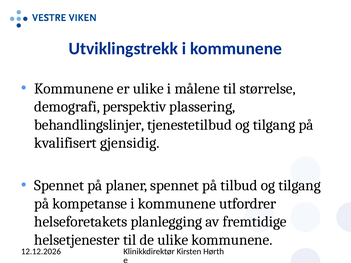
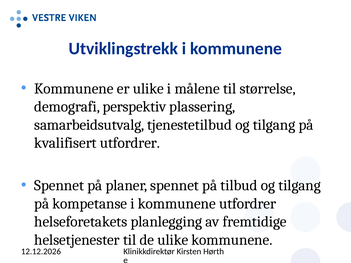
behandlingslinjer: behandlingslinjer -> samarbeidsutvalg (89, 125)
kvalifisert gjensidig: gjensidig -> utfordrer (130, 143)
